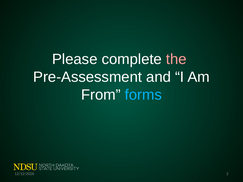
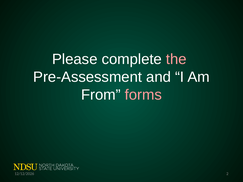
forms colour: light blue -> pink (143, 95)
